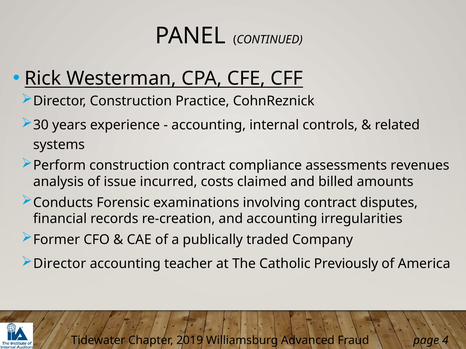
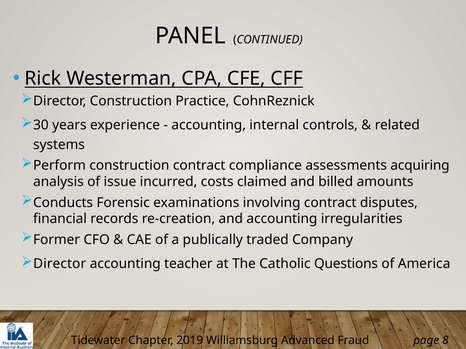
revenues: revenues -> acquiring (420, 166)
Previously: Previously -> Questions (346, 264)
4: 4 -> 8 (445, 341)
